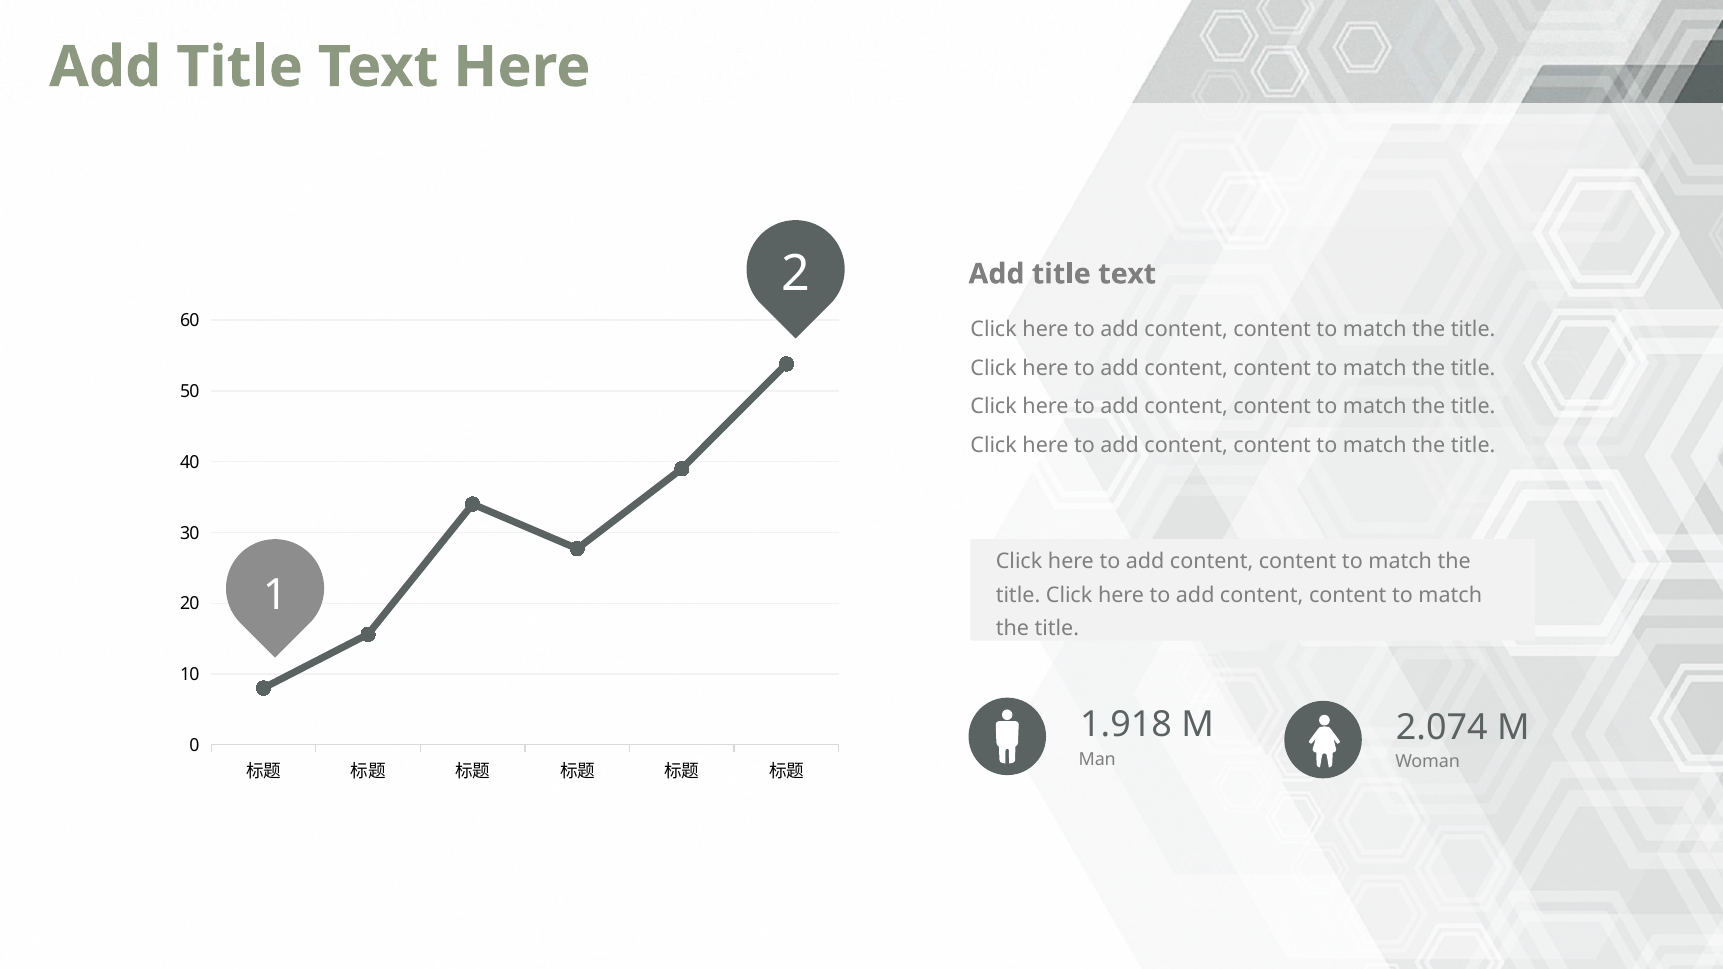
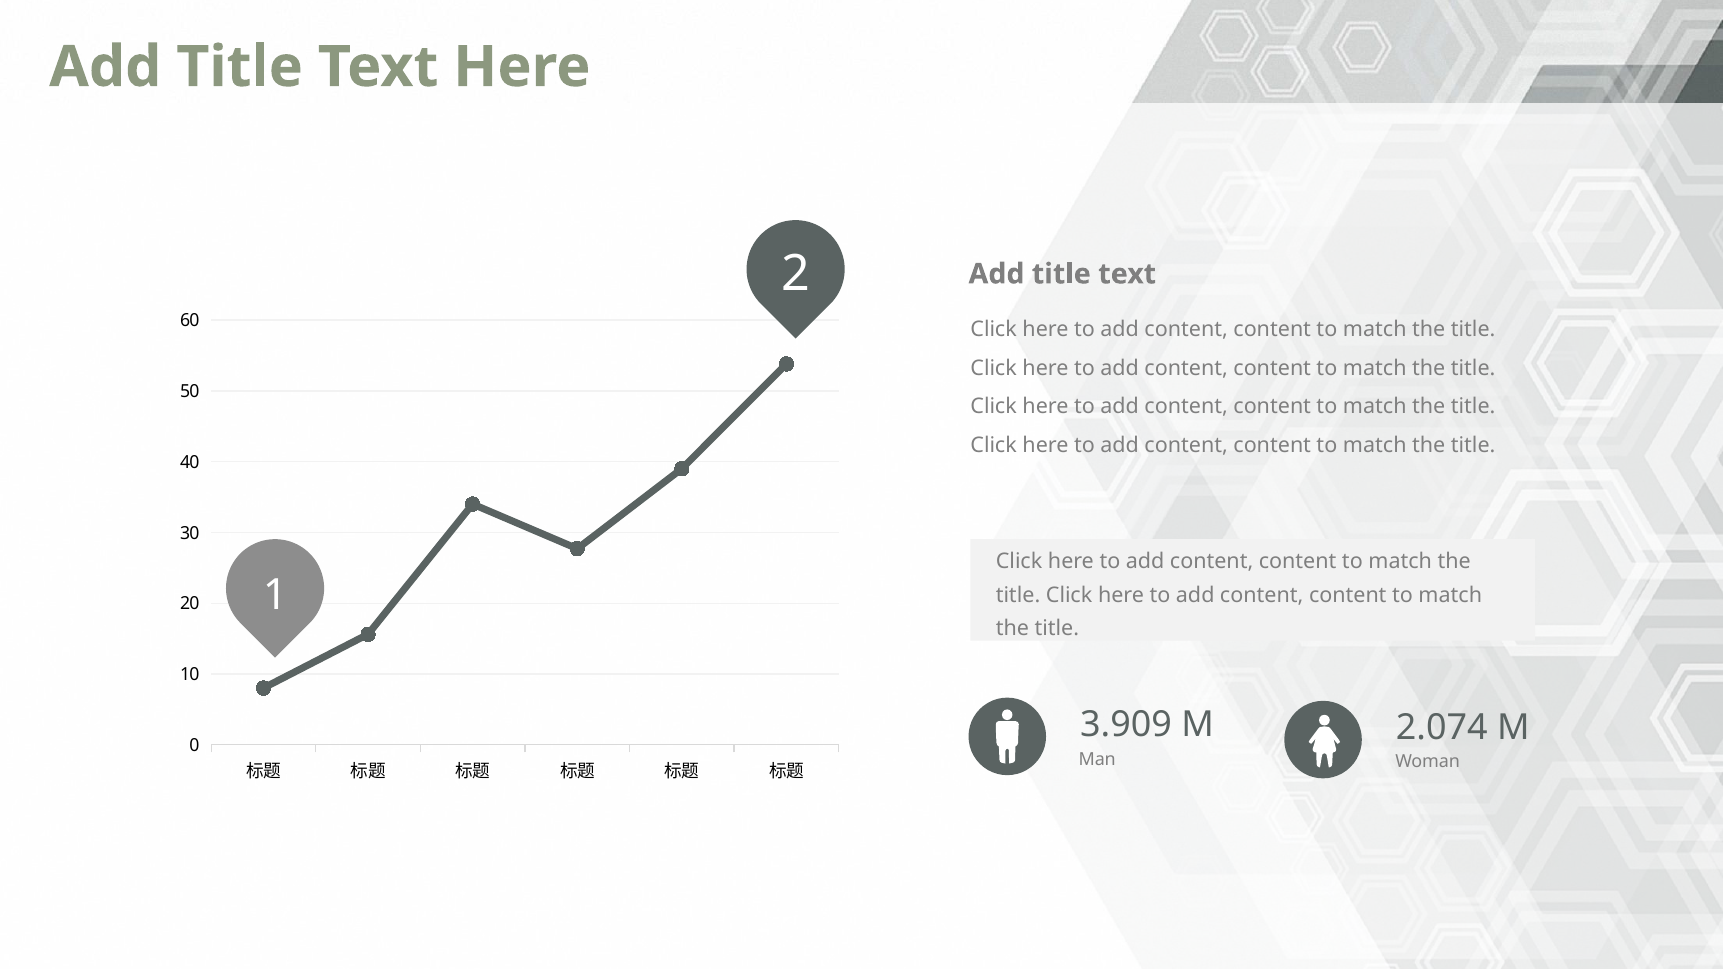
1.918: 1.918 -> 3.909 (1126, 725)
